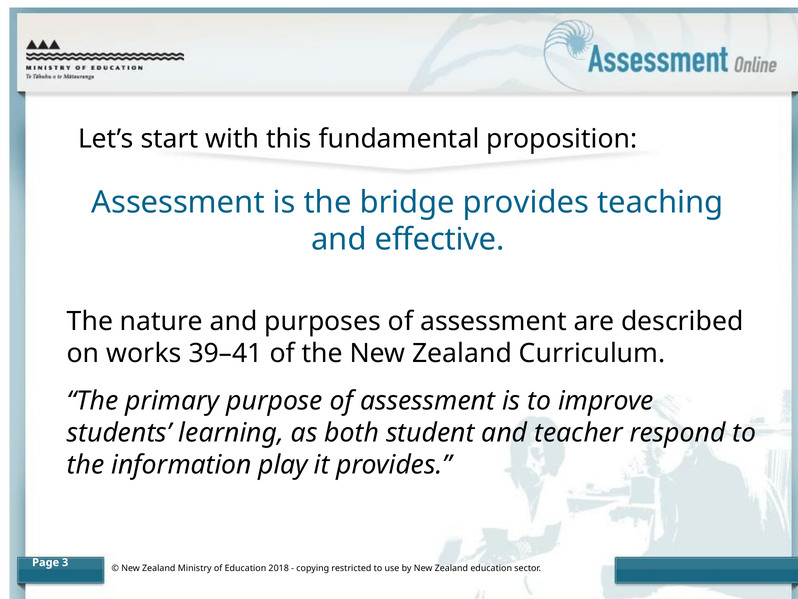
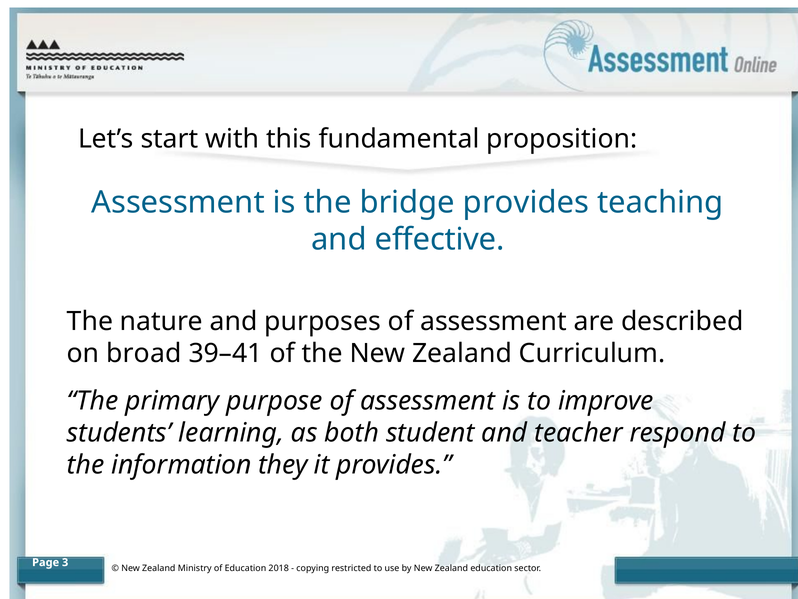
works: works -> broad (144, 353)
play: play -> they (283, 465)
